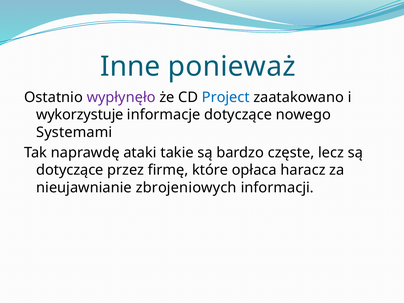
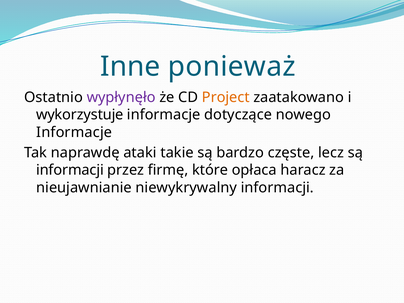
Project colour: blue -> orange (226, 97)
Systemami: Systemami -> Informacje (74, 132)
dotyczące: dotyczące -> informacji (70, 170)
zbrojeniowych: zbrojeniowych -> niewykrywalny (186, 188)
